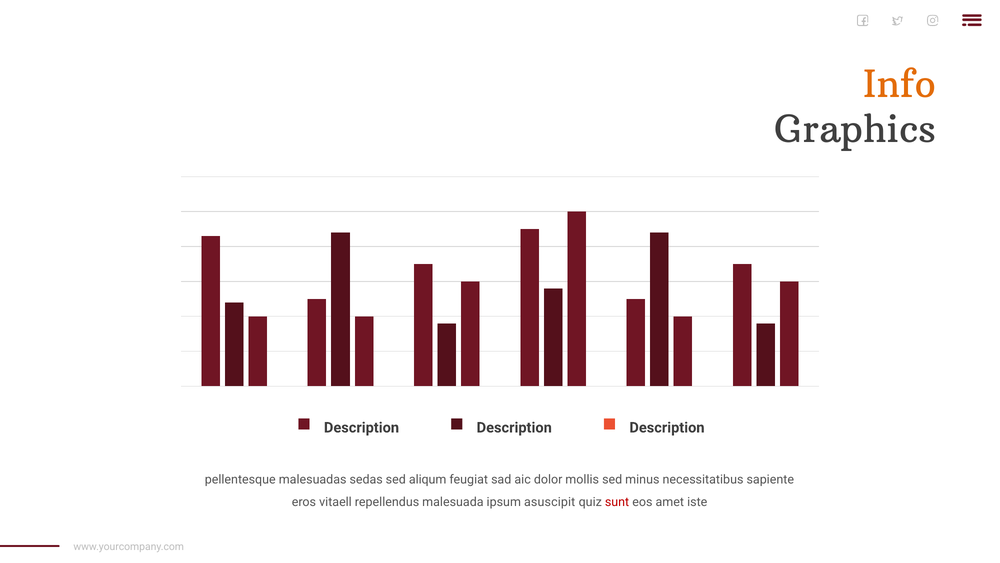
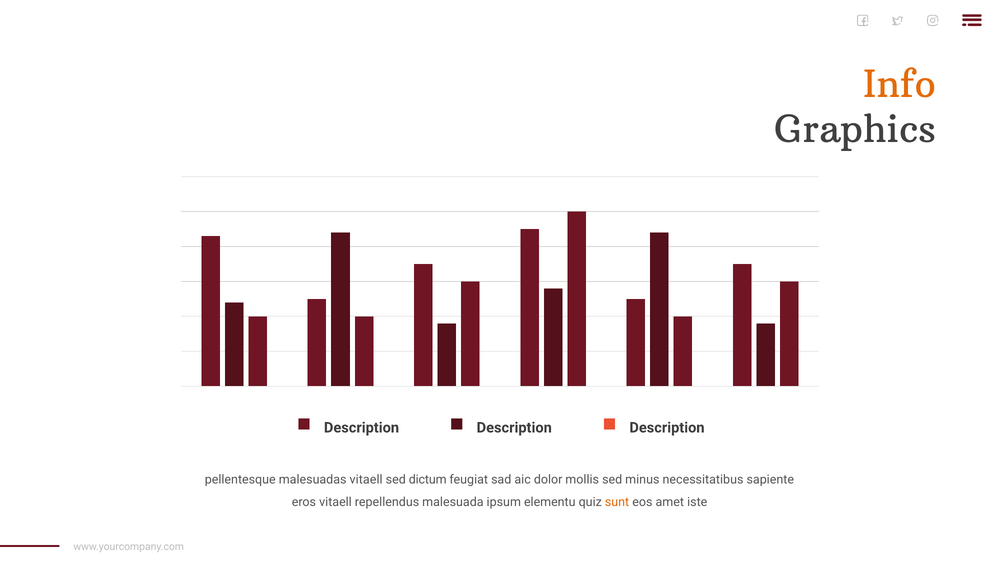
malesuadas sedas: sedas -> vitaell (366, 479)
aliqum: aliqum -> dictum (428, 479)
asuscipit: asuscipit -> elementu (550, 502)
sunt colour: red -> orange (617, 502)
